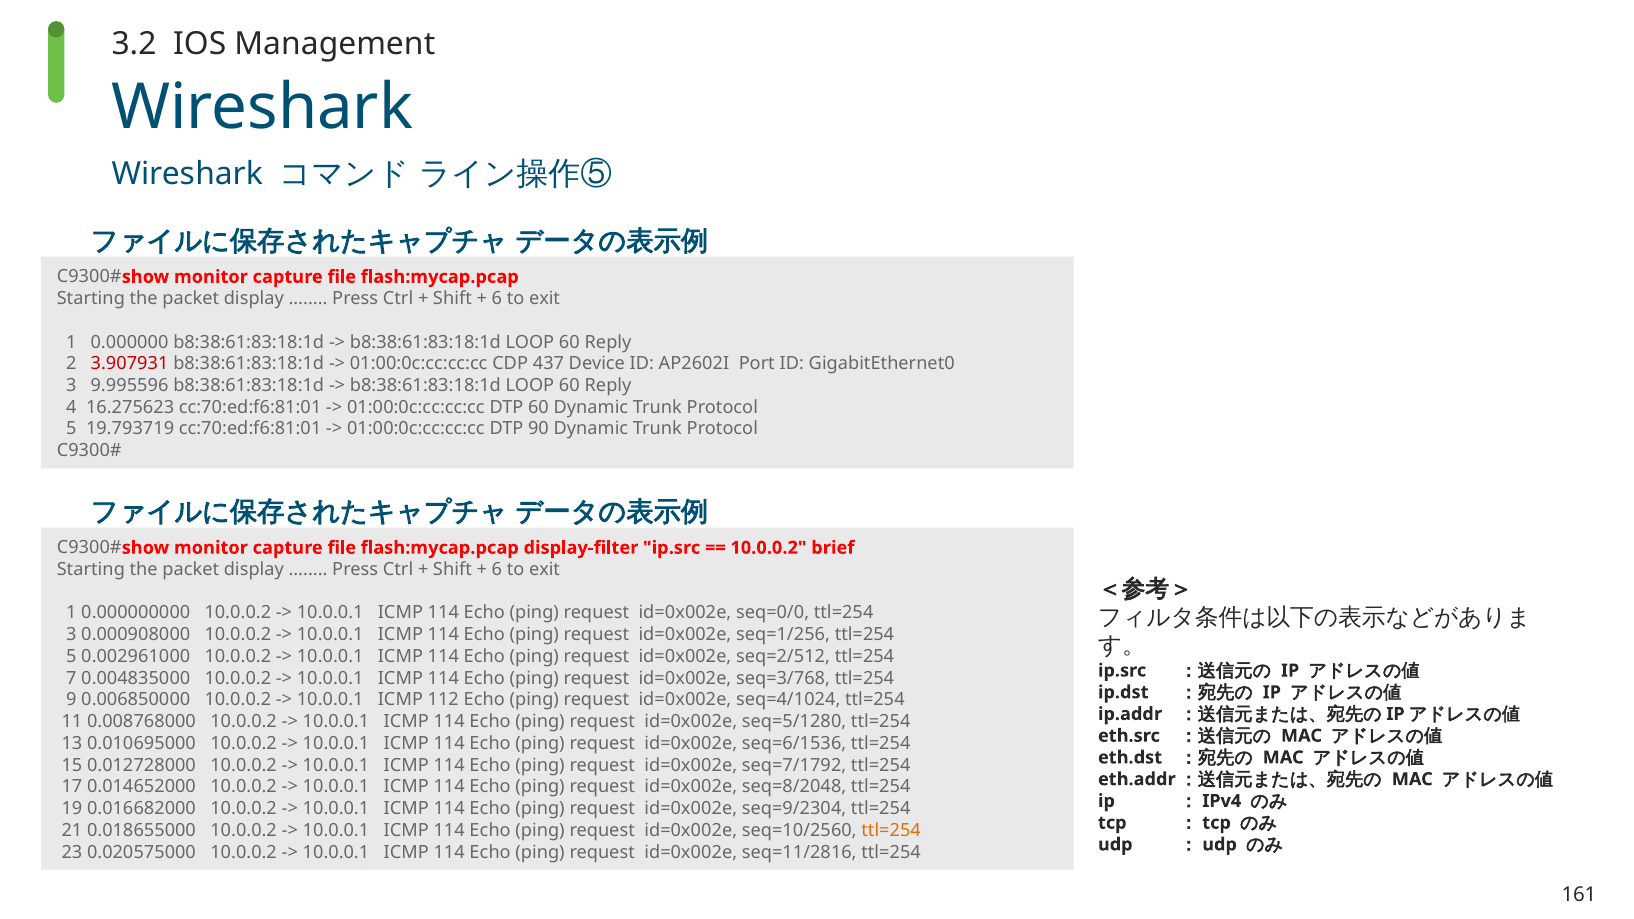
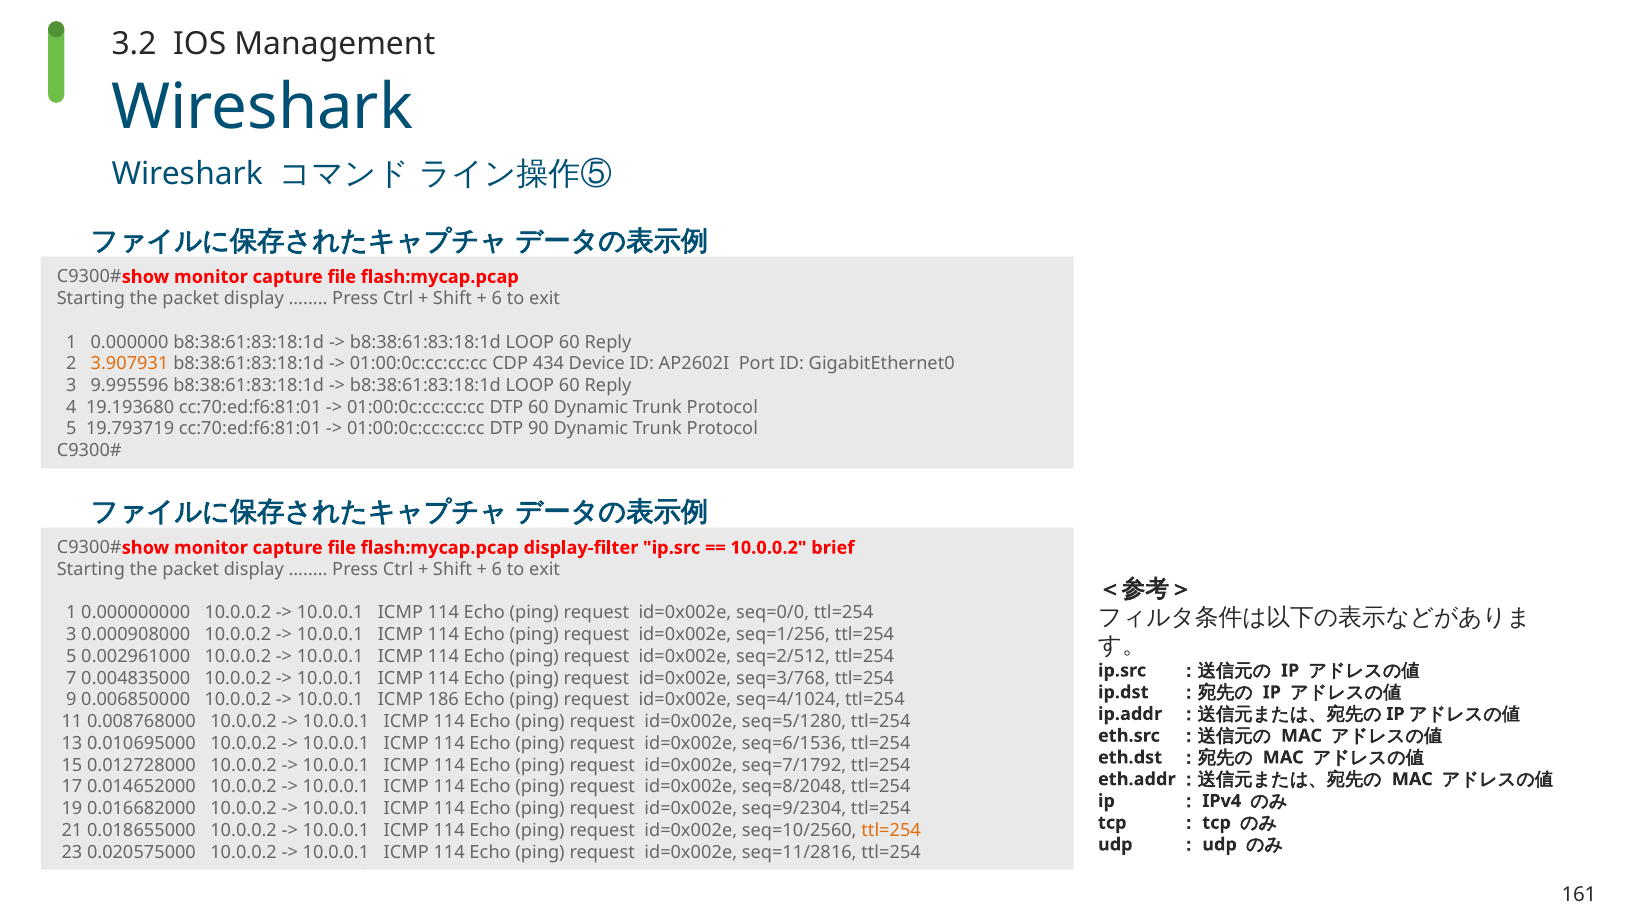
3.907931 colour: red -> orange (130, 364)
437: 437 -> 434 (548, 364)
16.275623: 16.275623 -> 19.193680 (130, 407)
112: 112 -> 186 (443, 700)
